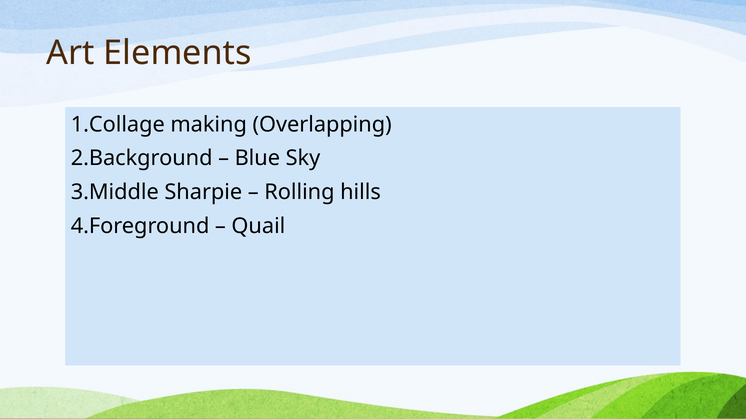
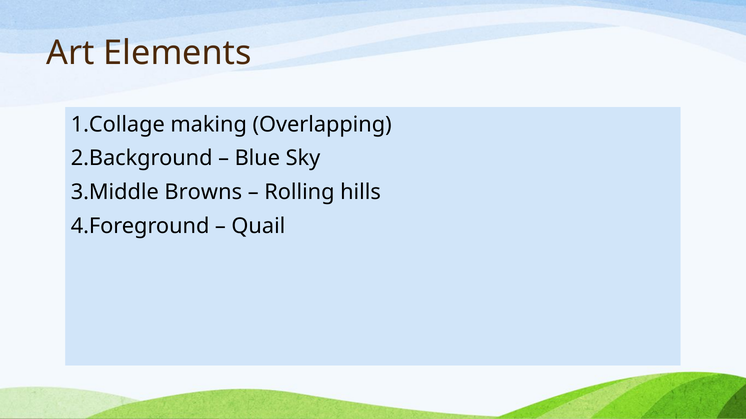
Sharpie: Sharpie -> Browns (203, 192)
